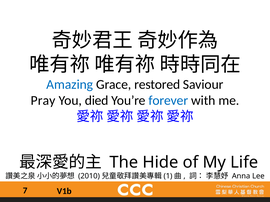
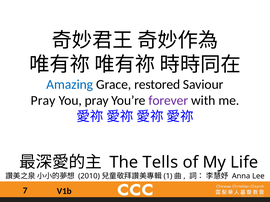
You died: died -> pray (97, 101)
forever colour: blue -> purple (168, 101)
Hide: Hide -> Tells (160, 163)
